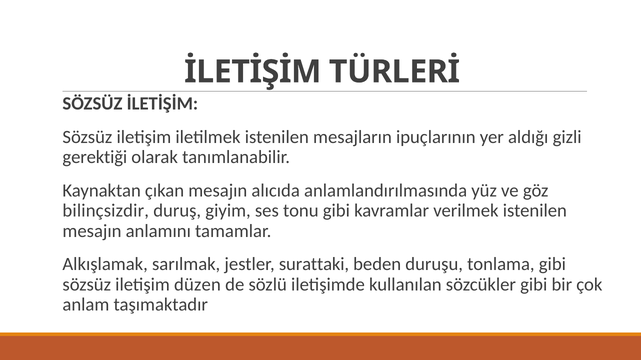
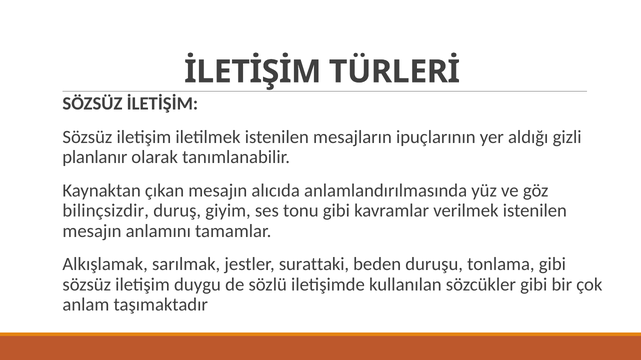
gerektiği: gerektiği -> planlanır (95, 157)
düzen: düzen -> duygu (198, 285)
